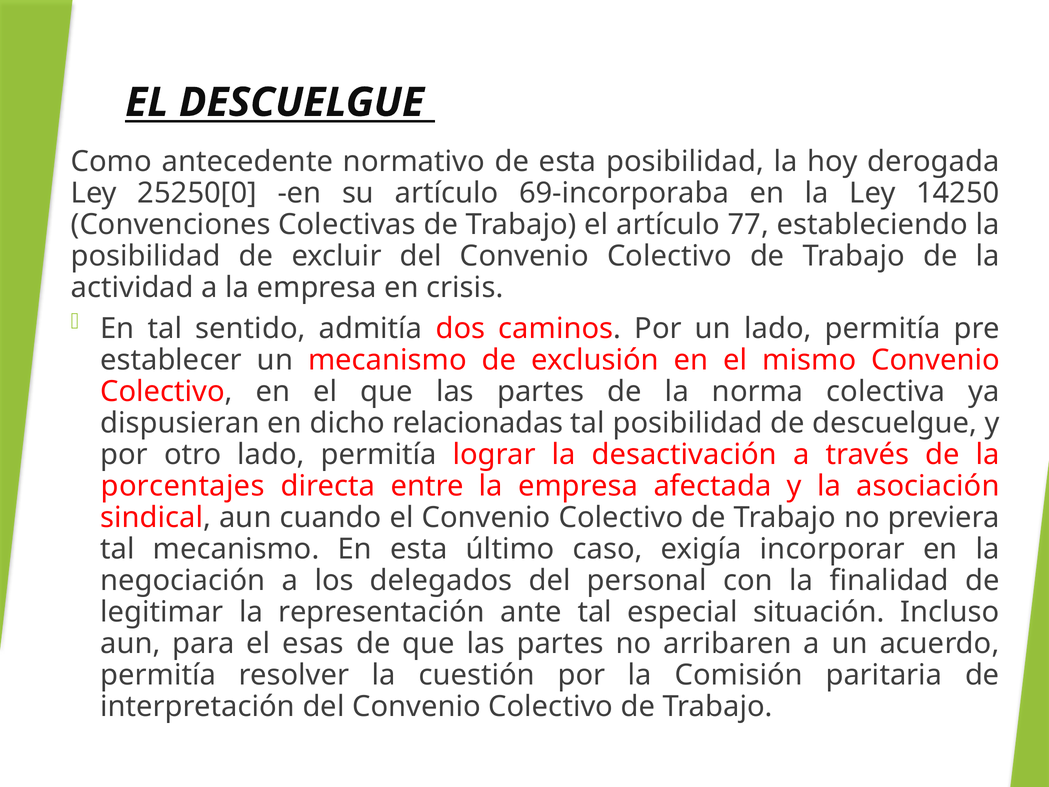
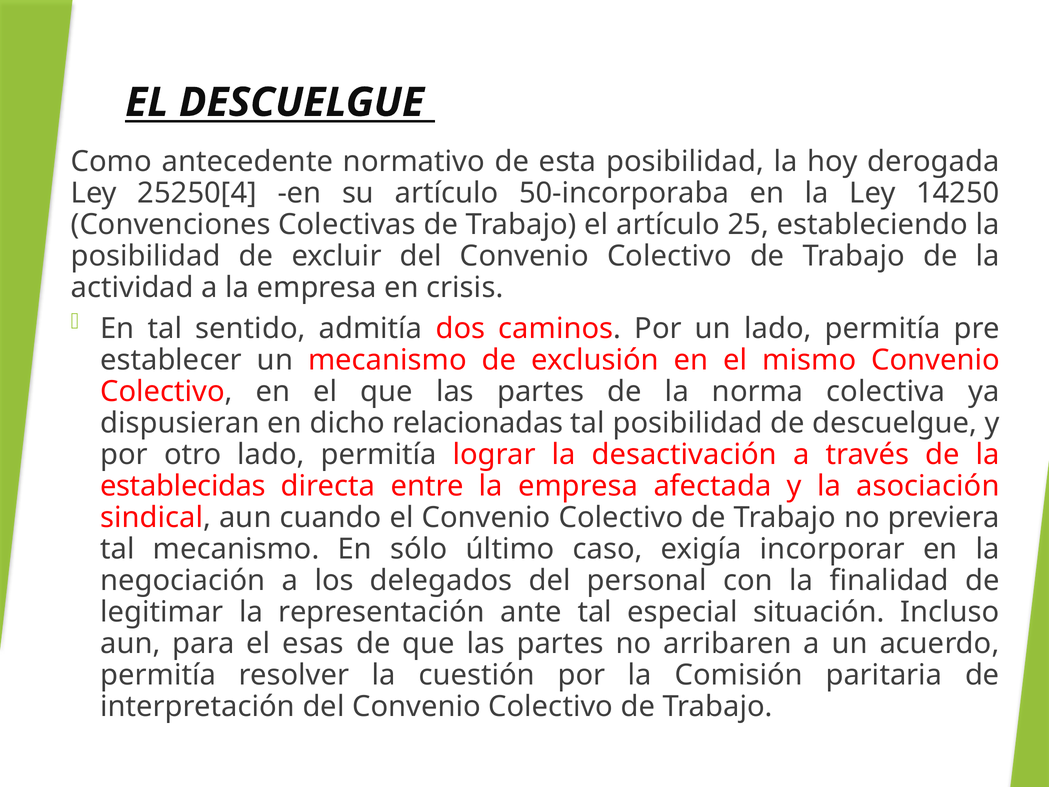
25250[0: 25250[0 -> 25250[4 (197, 193)
69-incorporaba: 69-incorporaba -> 50-incorporaba (624, 193)
77: 77 -> 25 (748, 224)
porcentajes: porcentajes -> establecidas (183, 486)
En esta: esta -> sólo (419, 549)
